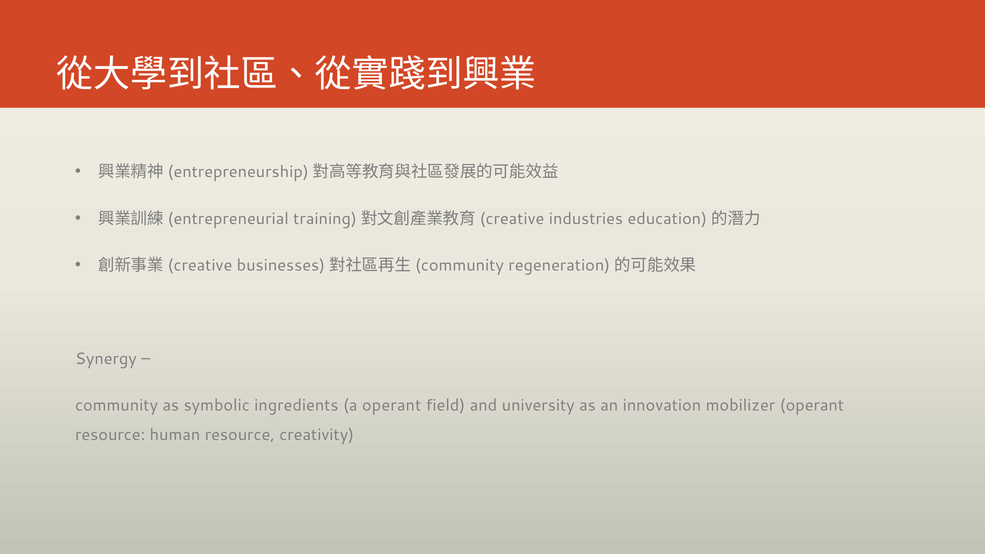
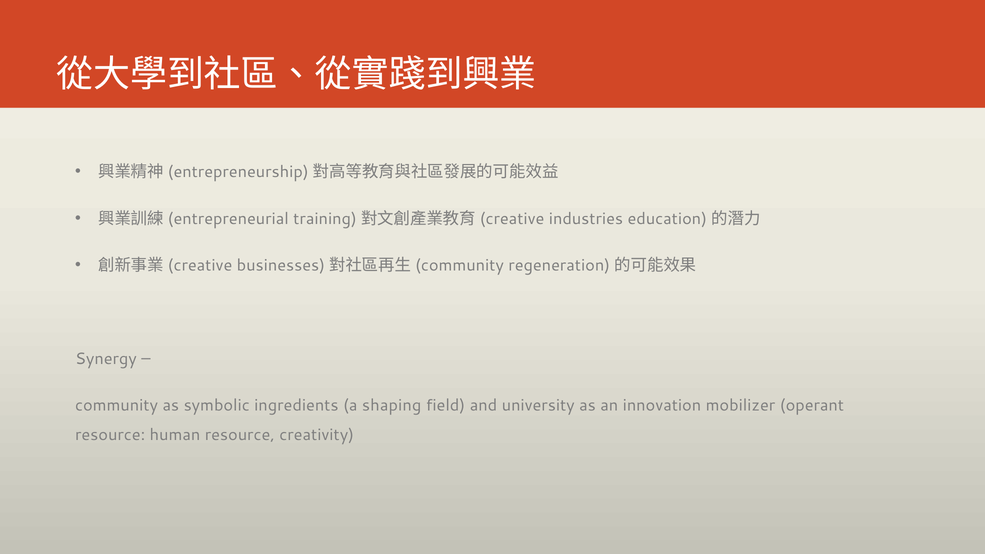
a operant: operant -> shaping (392, 406)
